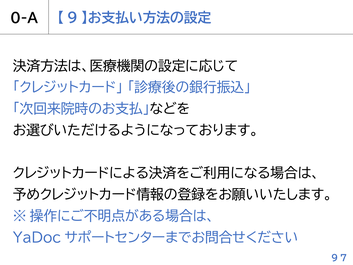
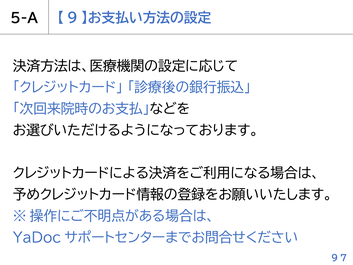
0-A: 0-A -> 5-A (24, 18)
